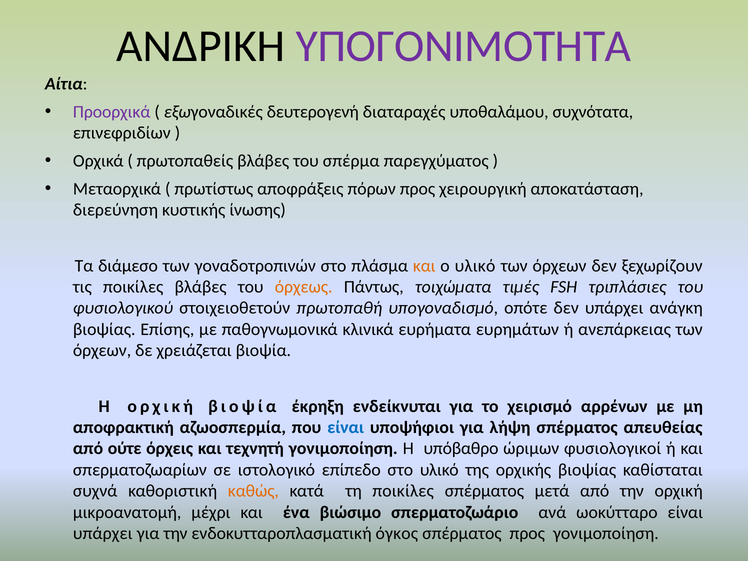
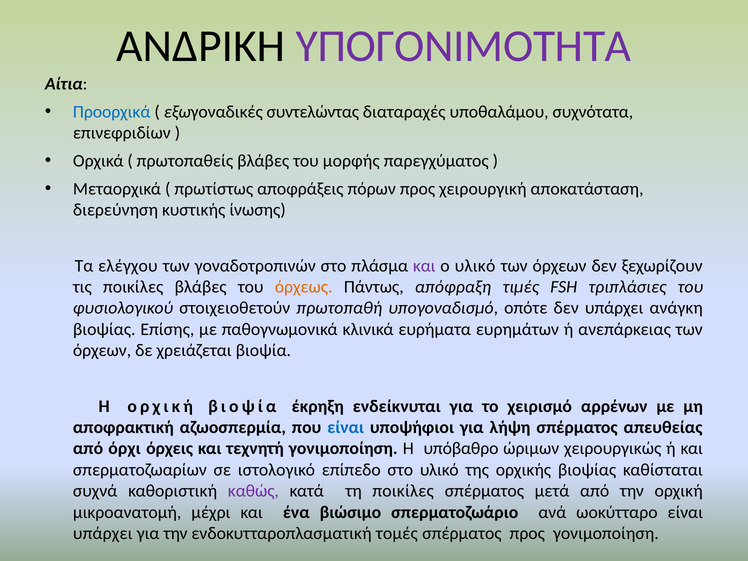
Προορχικά colour: purple -> blue (112, 112)
δευτερογενή: δευτερογενή -> συντελώντας (313, 112)
σπέρμα: σπέρμα -> μορφής (351, 161)
διάμεσο: διάμεσο -> ελέγχου (128, 266)
και colour: orange -> purple (424, 266)
τοιχώματα: τοιχώματα -> απόφραξη (453, 287)
ούτε: ούτε -> όρχι (125, 449)
φυσιολογικοί: φυσιολογικοί -> χειρουργικώς (613, 449)
καθώς colour: orange -> purple (253, 491)
όγκος: όγκος -> τομές (397, 533)
